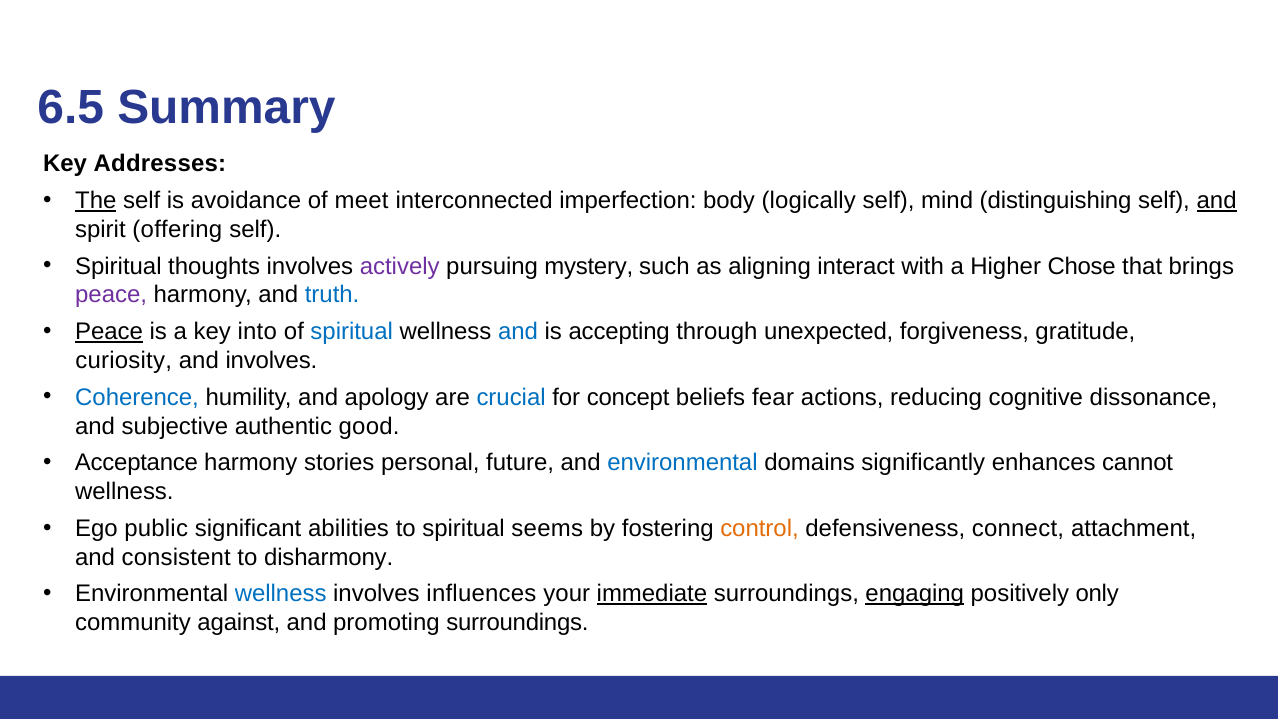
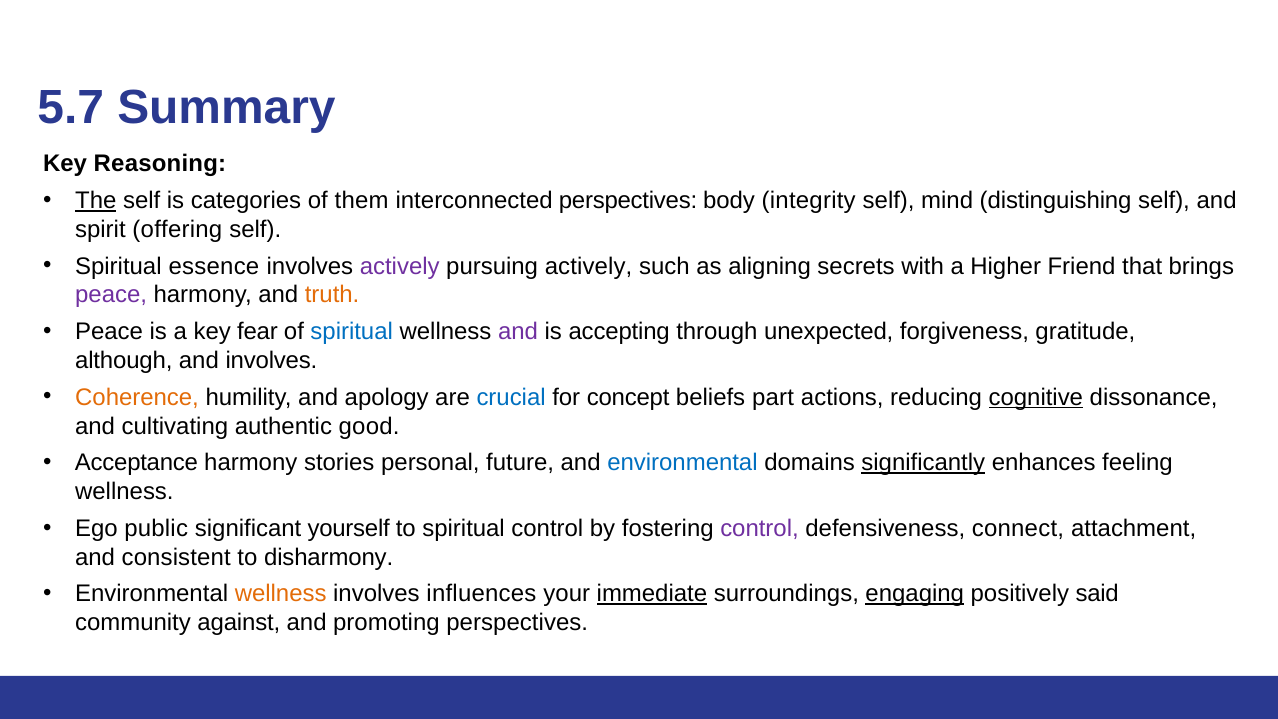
6.5: 6.5 -> 5.7 (71, 108)
Addresses: Addresses -> Reasoning (160, 164)
avoidance: avoidance -> categories (246, 201)
meet: meet -> them (362, 201)
interconnected imperfection: imperfection -> perspectives (628, 201)
logically: logically -> integrity (809, 201)
and underline: present -> none (1217, 201)
thoughts: thoughts -> essence (214, 266)
pursuing mystery: mystery -> actively (589, 266)
interact: interact -> secrets (856, 266)
Chose: Chose -> Friend (1082, 266)
truth colour: blue -> orange (332, 295)
Peace underline: present -> none (109, 332)
into: into -> fear (257, 332)
and colour: blue -> purple (518, 332)
curiosity: curiosity -> although (124, 361)
Coherence colour: blue -> orange (137, 397)
fear: fear -> part (773, 397)
cognitive underline: none -> present (1036, 397)
subjective: subjective -> cultivating (175, 426)
significantly underline: none -> present (923, 463)
cannot: cannot -> feeling (1138, 463)
abilities: abilities -> yourself (349, 528)
spiritual seems: seems -> control (547, 528)
control colour: orange -> purple (759, 528)
wellness colour: blue -> orange (281, 594)
only: only -> said (1097, 594)
promoting surroundings: surroundings -> perspectives (517, 623)
